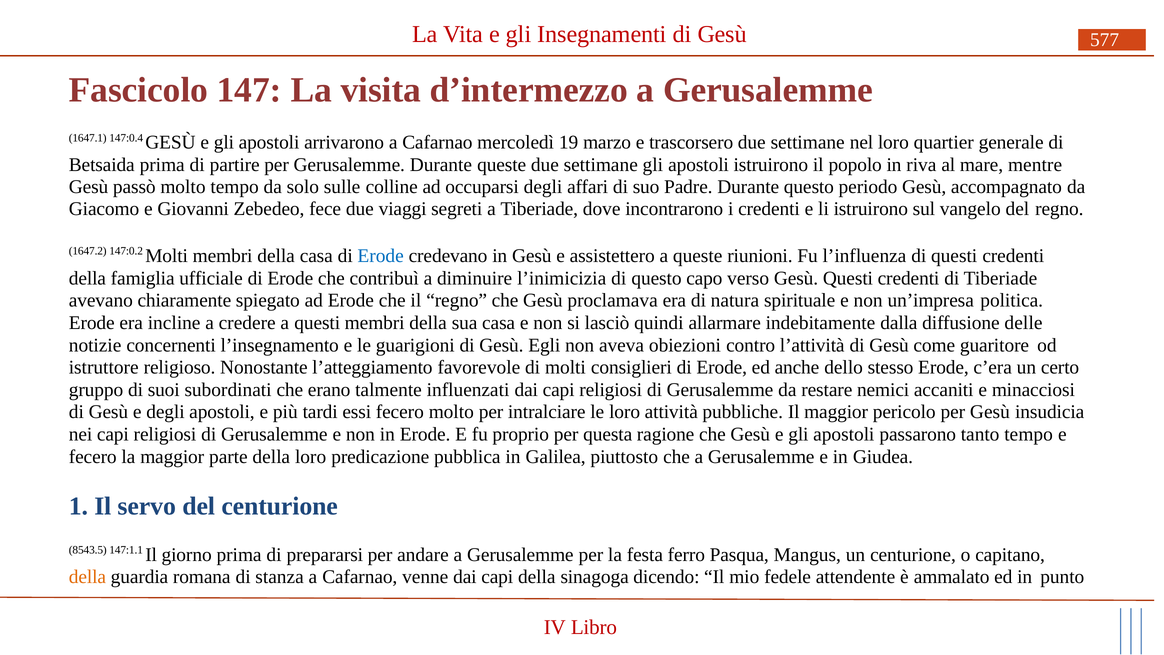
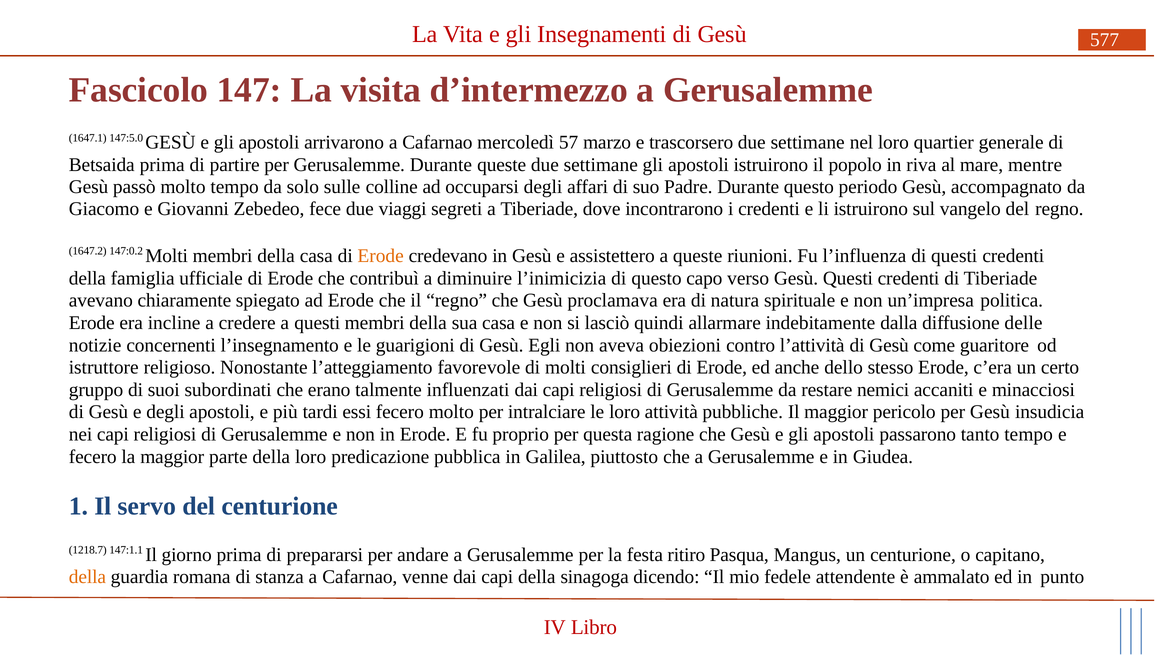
147:0.4: 147:0.4 -> 147:5.0 (126, 138)
19: 19 -> 57 (569, 143)
Erode colour: blue -> orange (381, 256)
8543.5: 8543.5 -> 1218.7 (88, 551)
ferro: ferro -> ritiro (686, 555)
